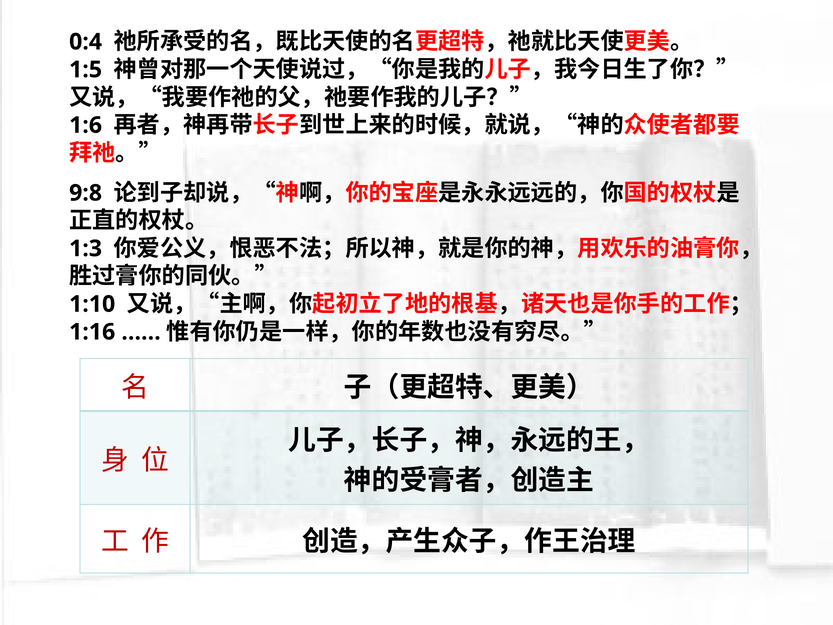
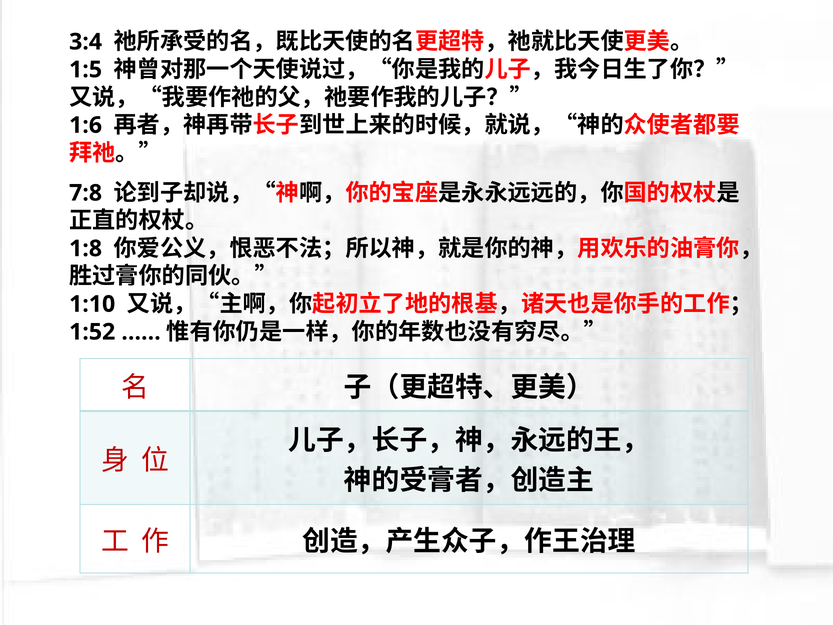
0:4: 0:4 -> 3:4 (86, 42)
9:8: 9:8 -> 7:8 (86, 193)
1:3: 1:3 -> 1:8 (86, 248)
1:16: 1:16 -> 1:52 (92, 332)
